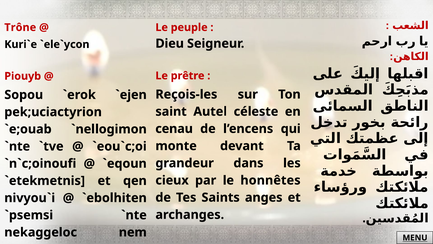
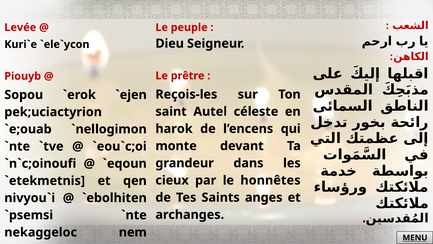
Trône: Trône -> Levée (20, 27)
cenau: cenau -> harok (174, 129)
